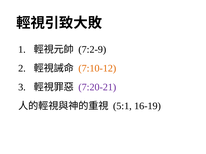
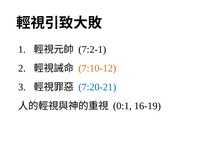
7:2-9: 7:2-9 -> 7:2-1 (92, 50)
7:20-21 colour: purple -> blue (97, 87)
5:1: 5:1 -> 0:1 (122, 106)
